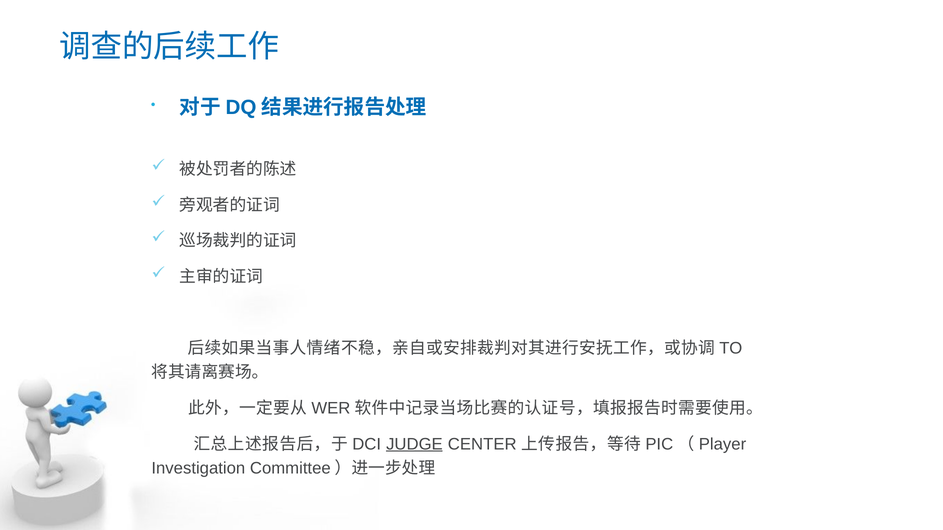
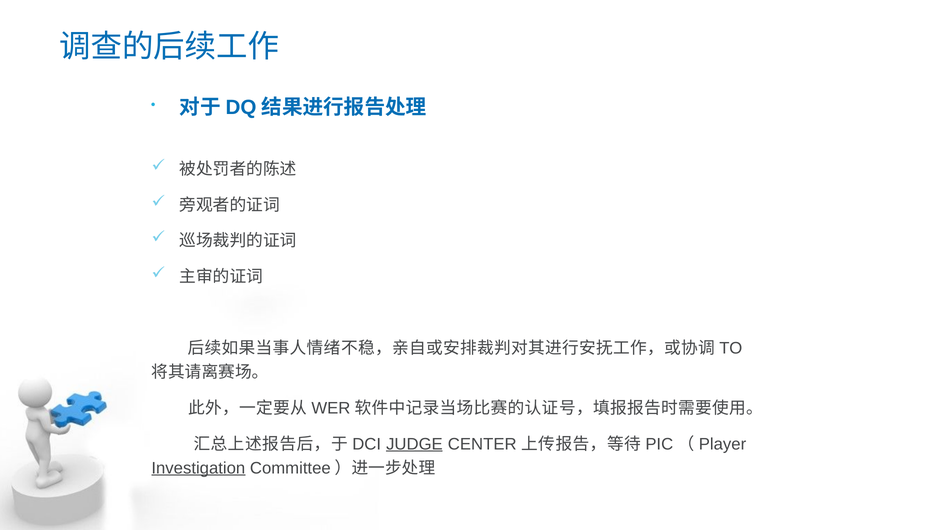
Investigation underline: none -> present (198, 468)
